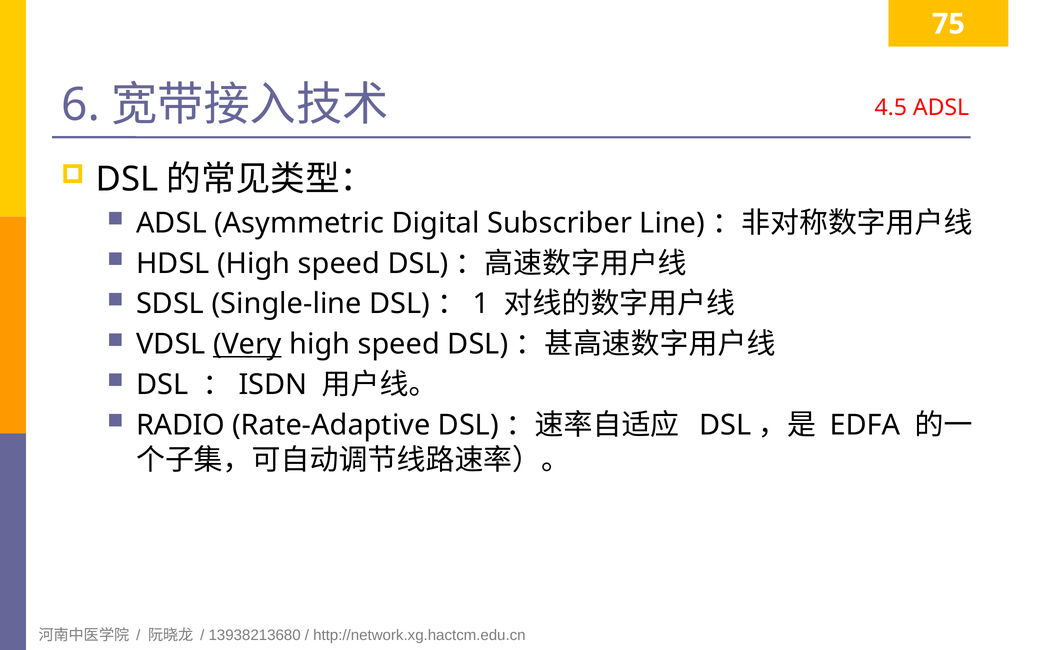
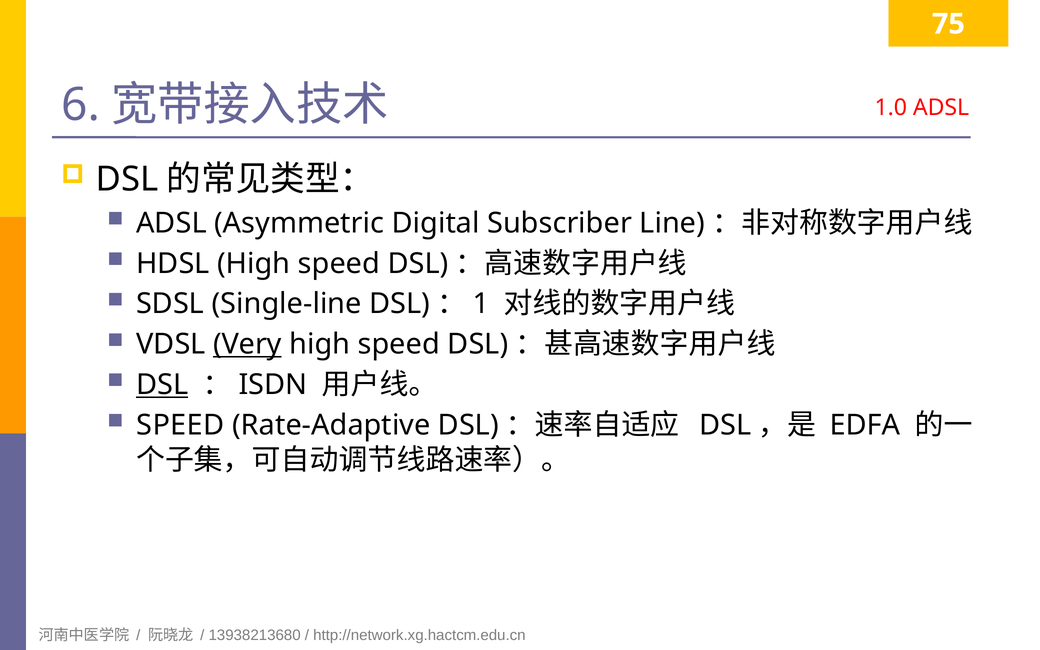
4.5: 4.5 -> 1.0 (891, 108)
DSL underline: none -> present (162, 385)
RADIO: RADIO -> SPEED (180, 425)
